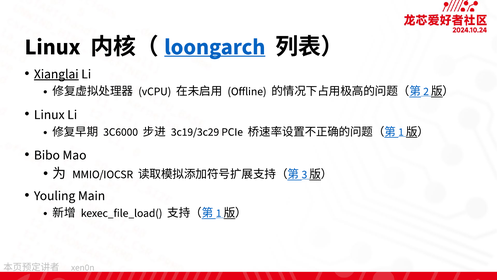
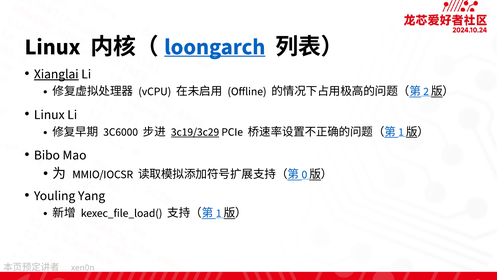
3c19/3c29 underline: none -> present (195, 132)
3: 3 -> 0 (304, 174)
Main: Main -> Yang (92, 195)
